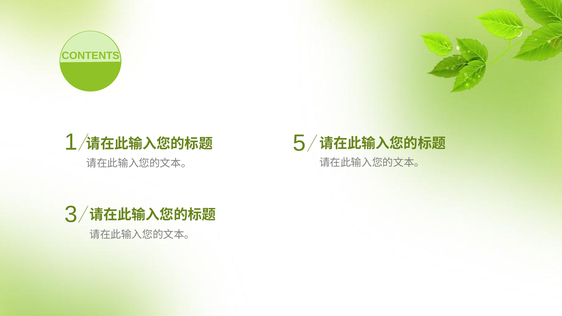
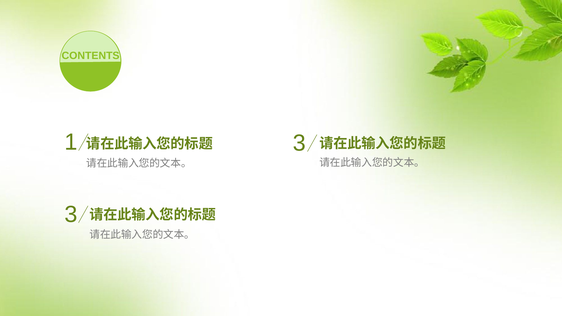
1 5: 5 -> 3 (299, 143)
